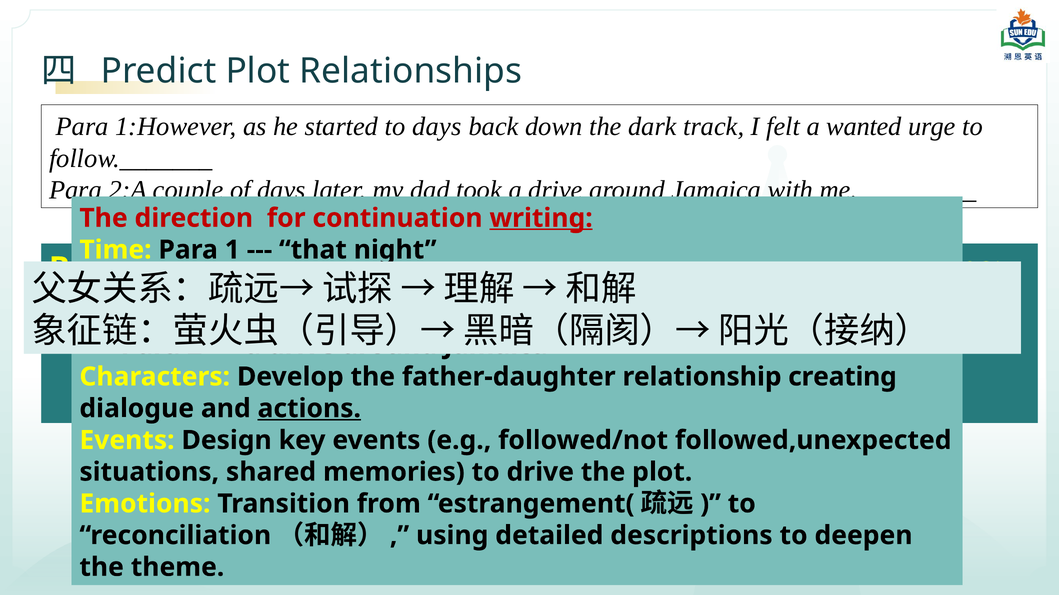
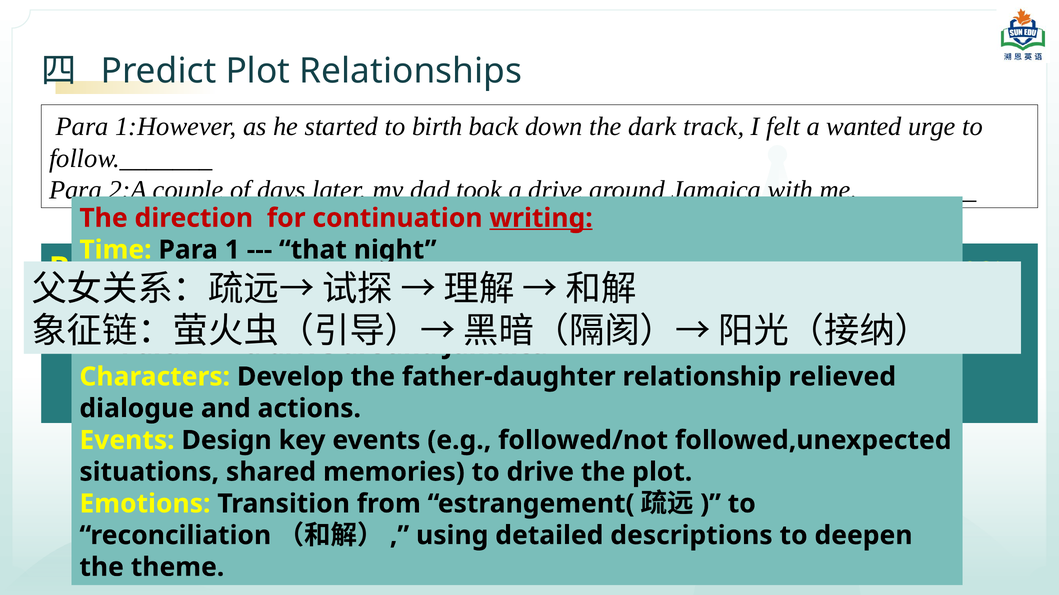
to days: days -> birth (437, 127)
creating: creating -> relieved (842, 377)
actions underline: present -> none (309, 409)
